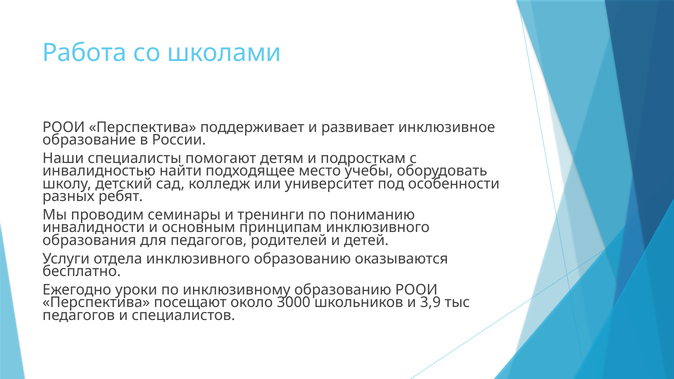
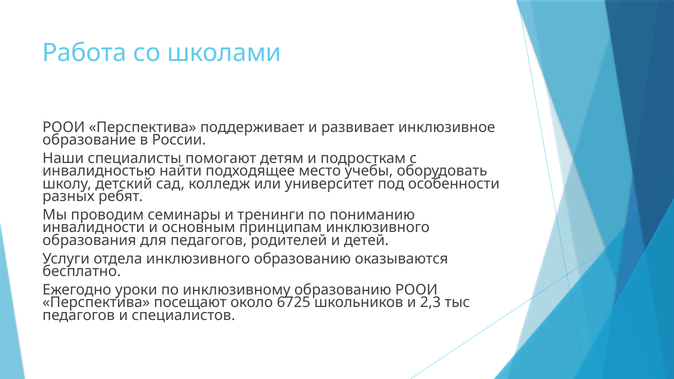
3000: 3000 -> 6725 (294, 303)
3,9: 3,9 -> 2,3 (430, 303)
